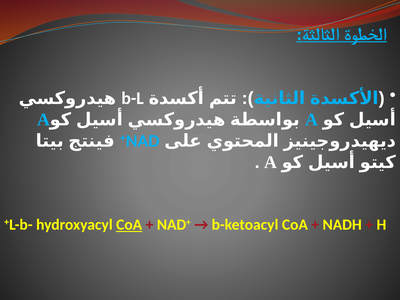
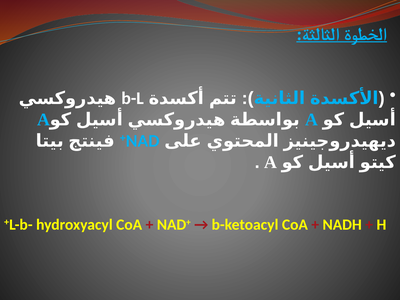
CoA underline: present -> none (129, 225)
